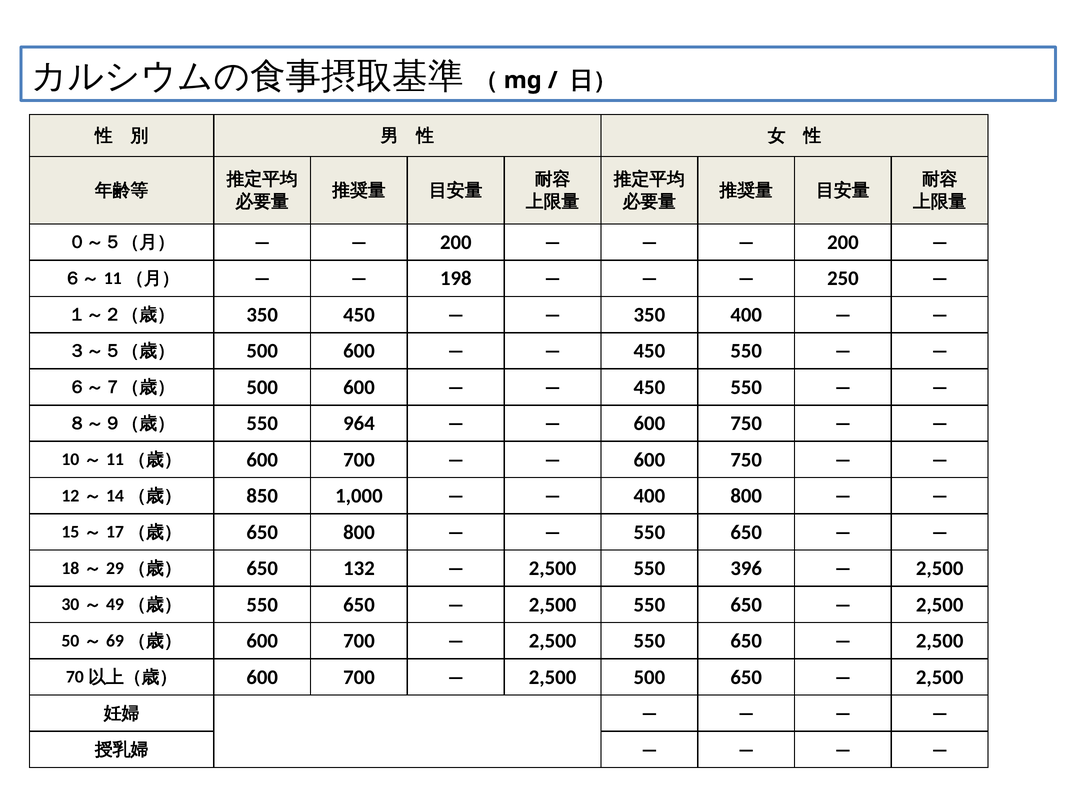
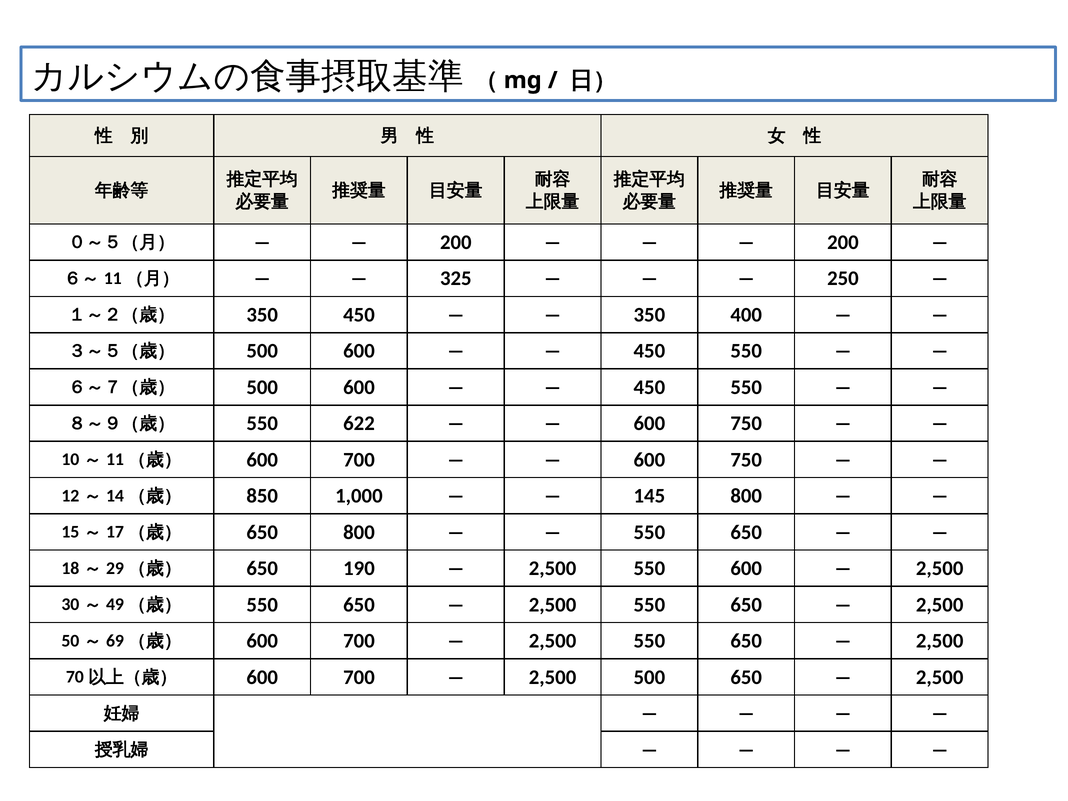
198: 198 -> 325 (456, 279)
964: 964 -> 622 (359, 423)
400: 400 -> 145 (649, 496)
132: 132 -> 190 (359, 568)
550 396: 396 -> 600 (746, 568)
